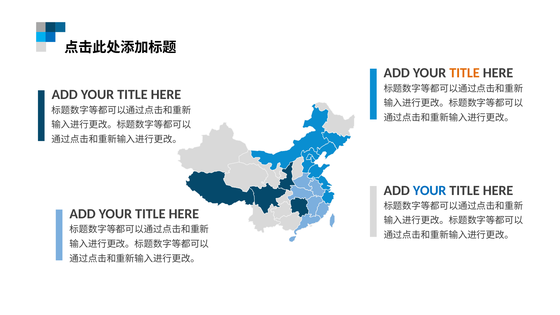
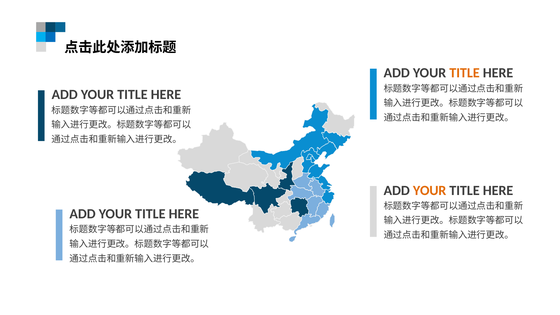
YOUR colour: blue -> orange (430, 190)
